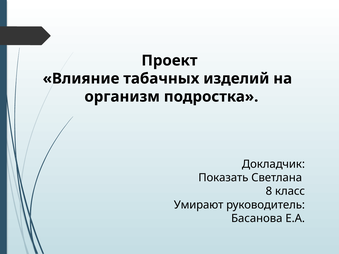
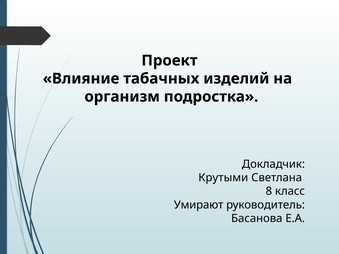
Показать: Показать -> Крутыми (223, 178)
